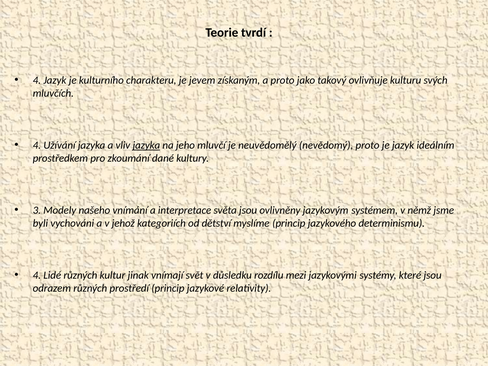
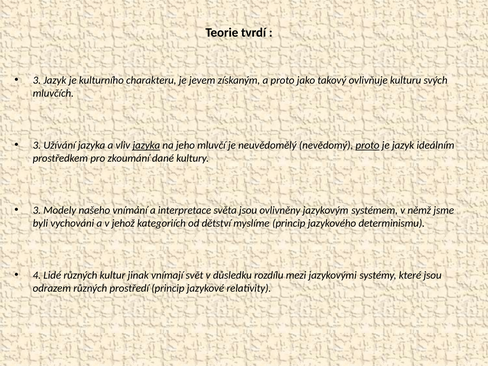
4: 4 -> 3 (37, 80)
4: 4 -> 3 (37, 145)
proto underline: none -> present (368, 145)
